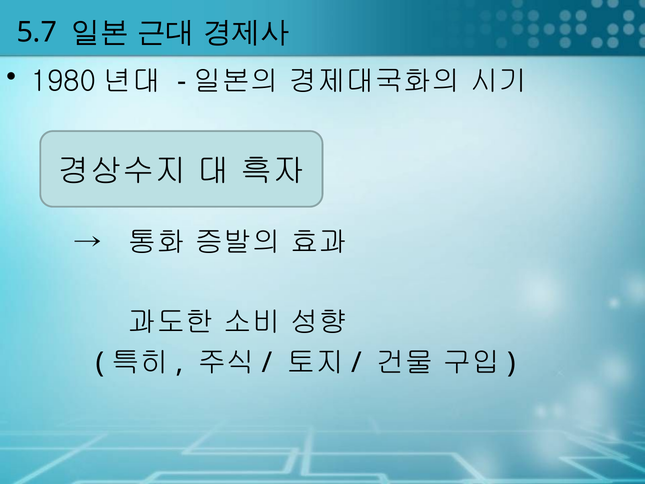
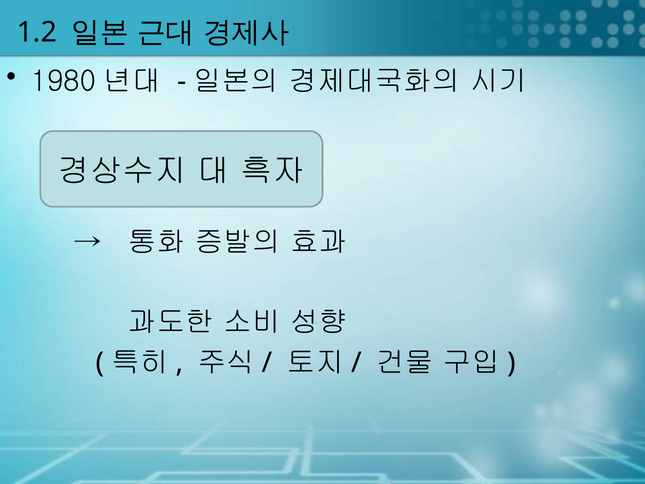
5.7: 5.7 -> 1.2 (37, 32)
